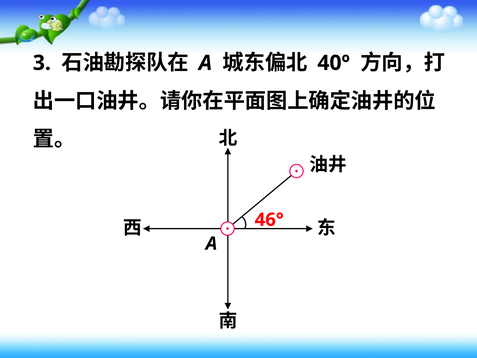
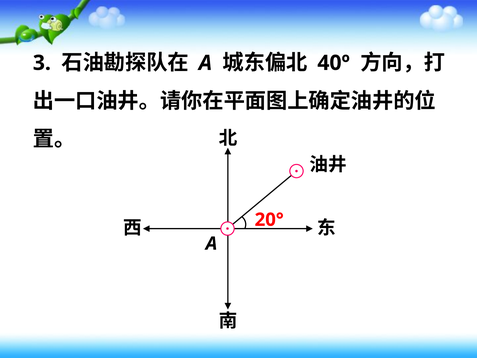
46°: 46° -> 20° (269, 220)
